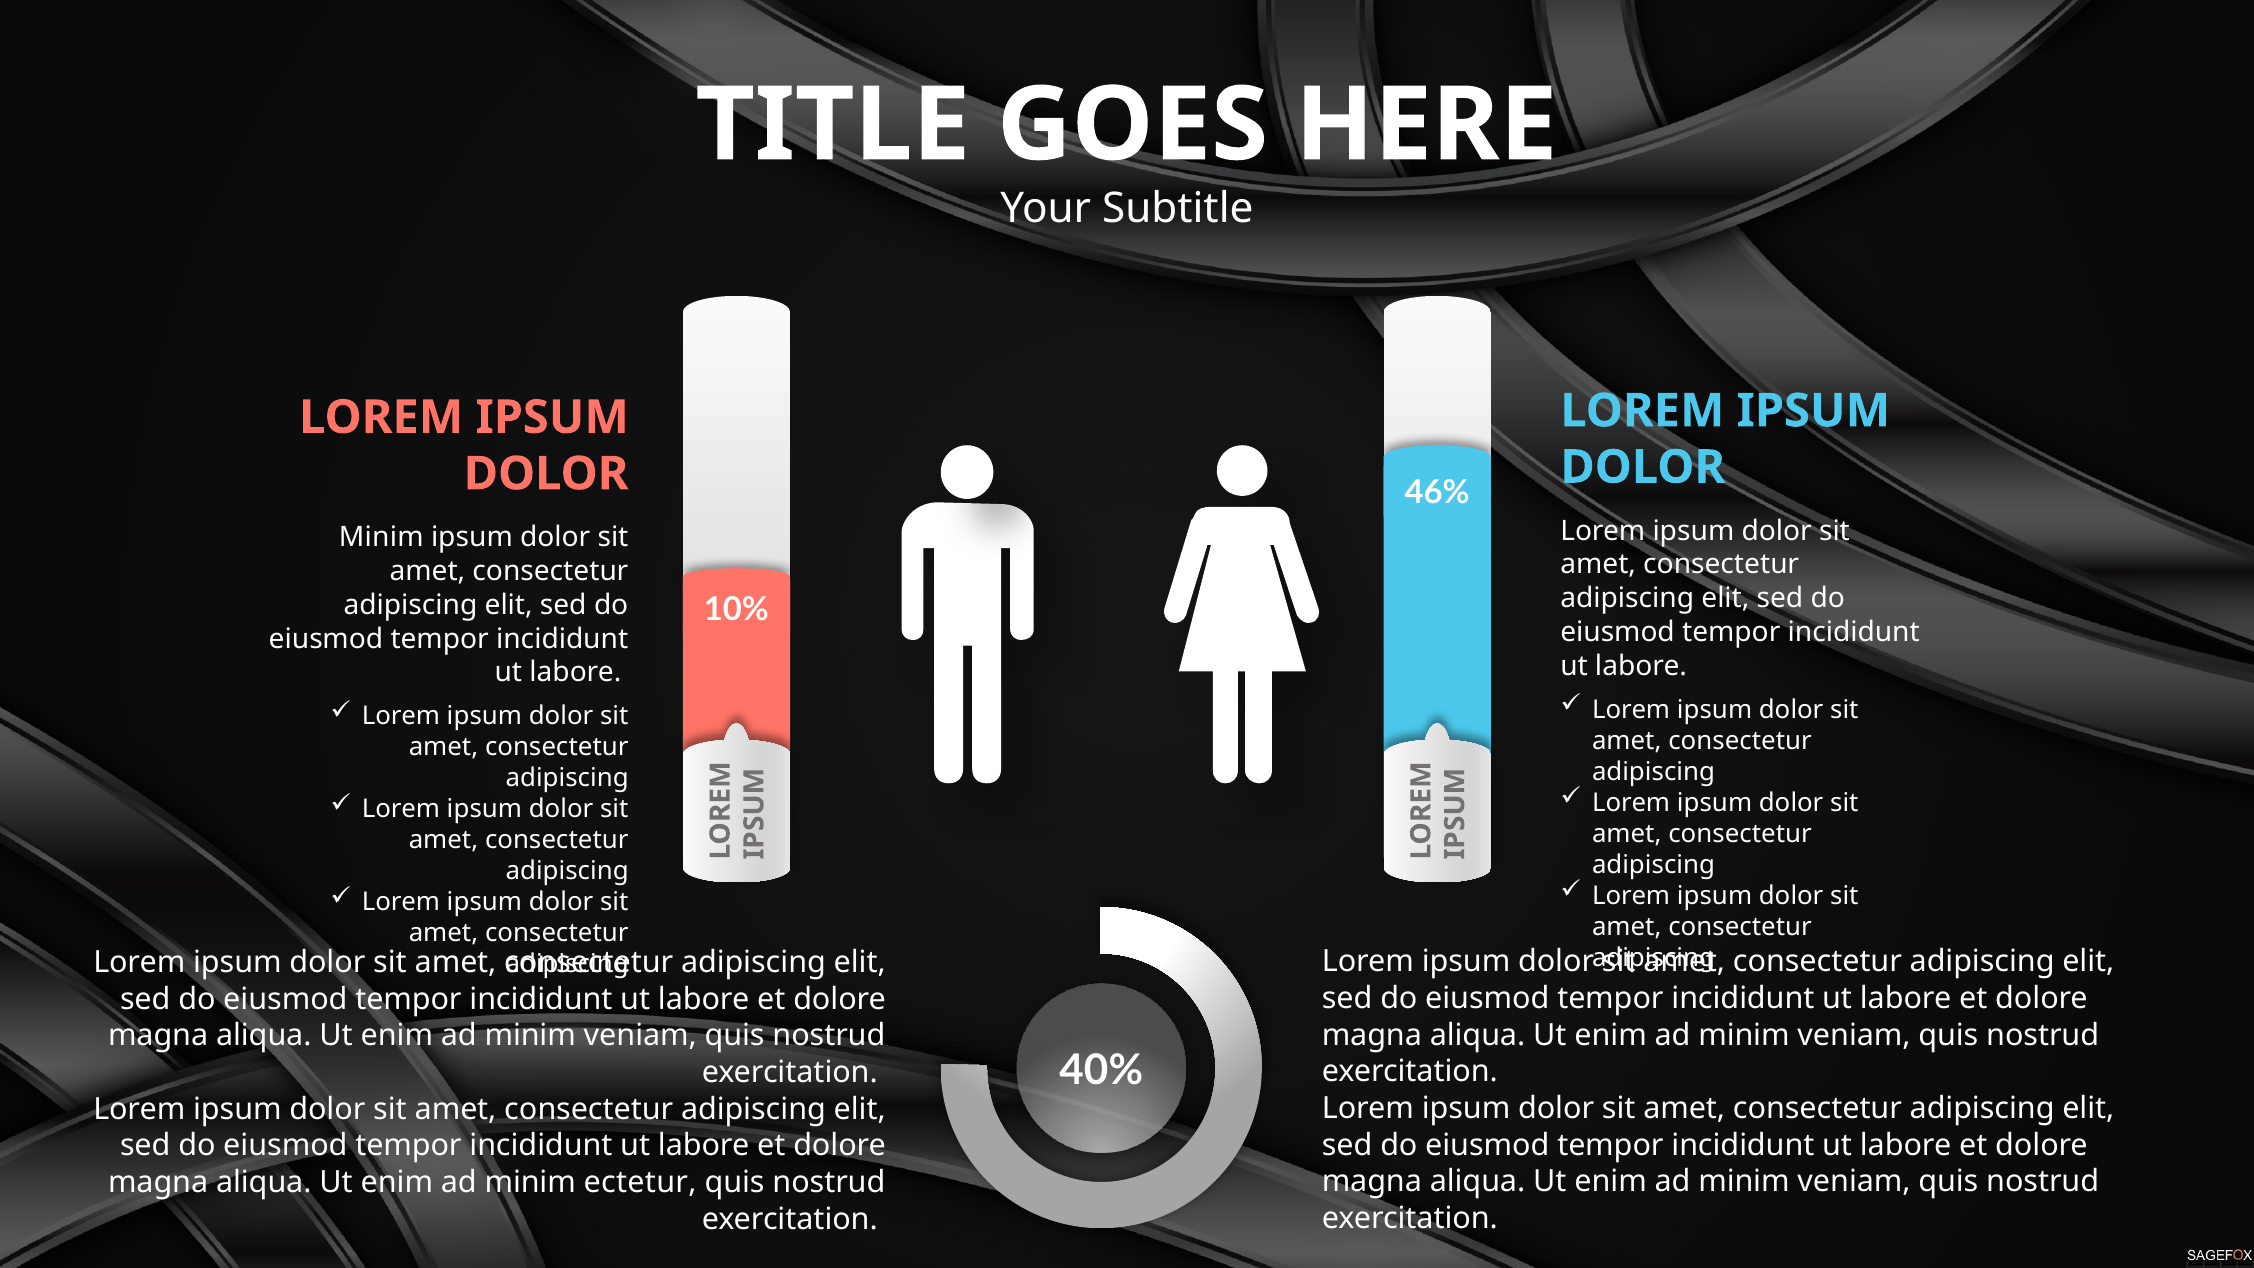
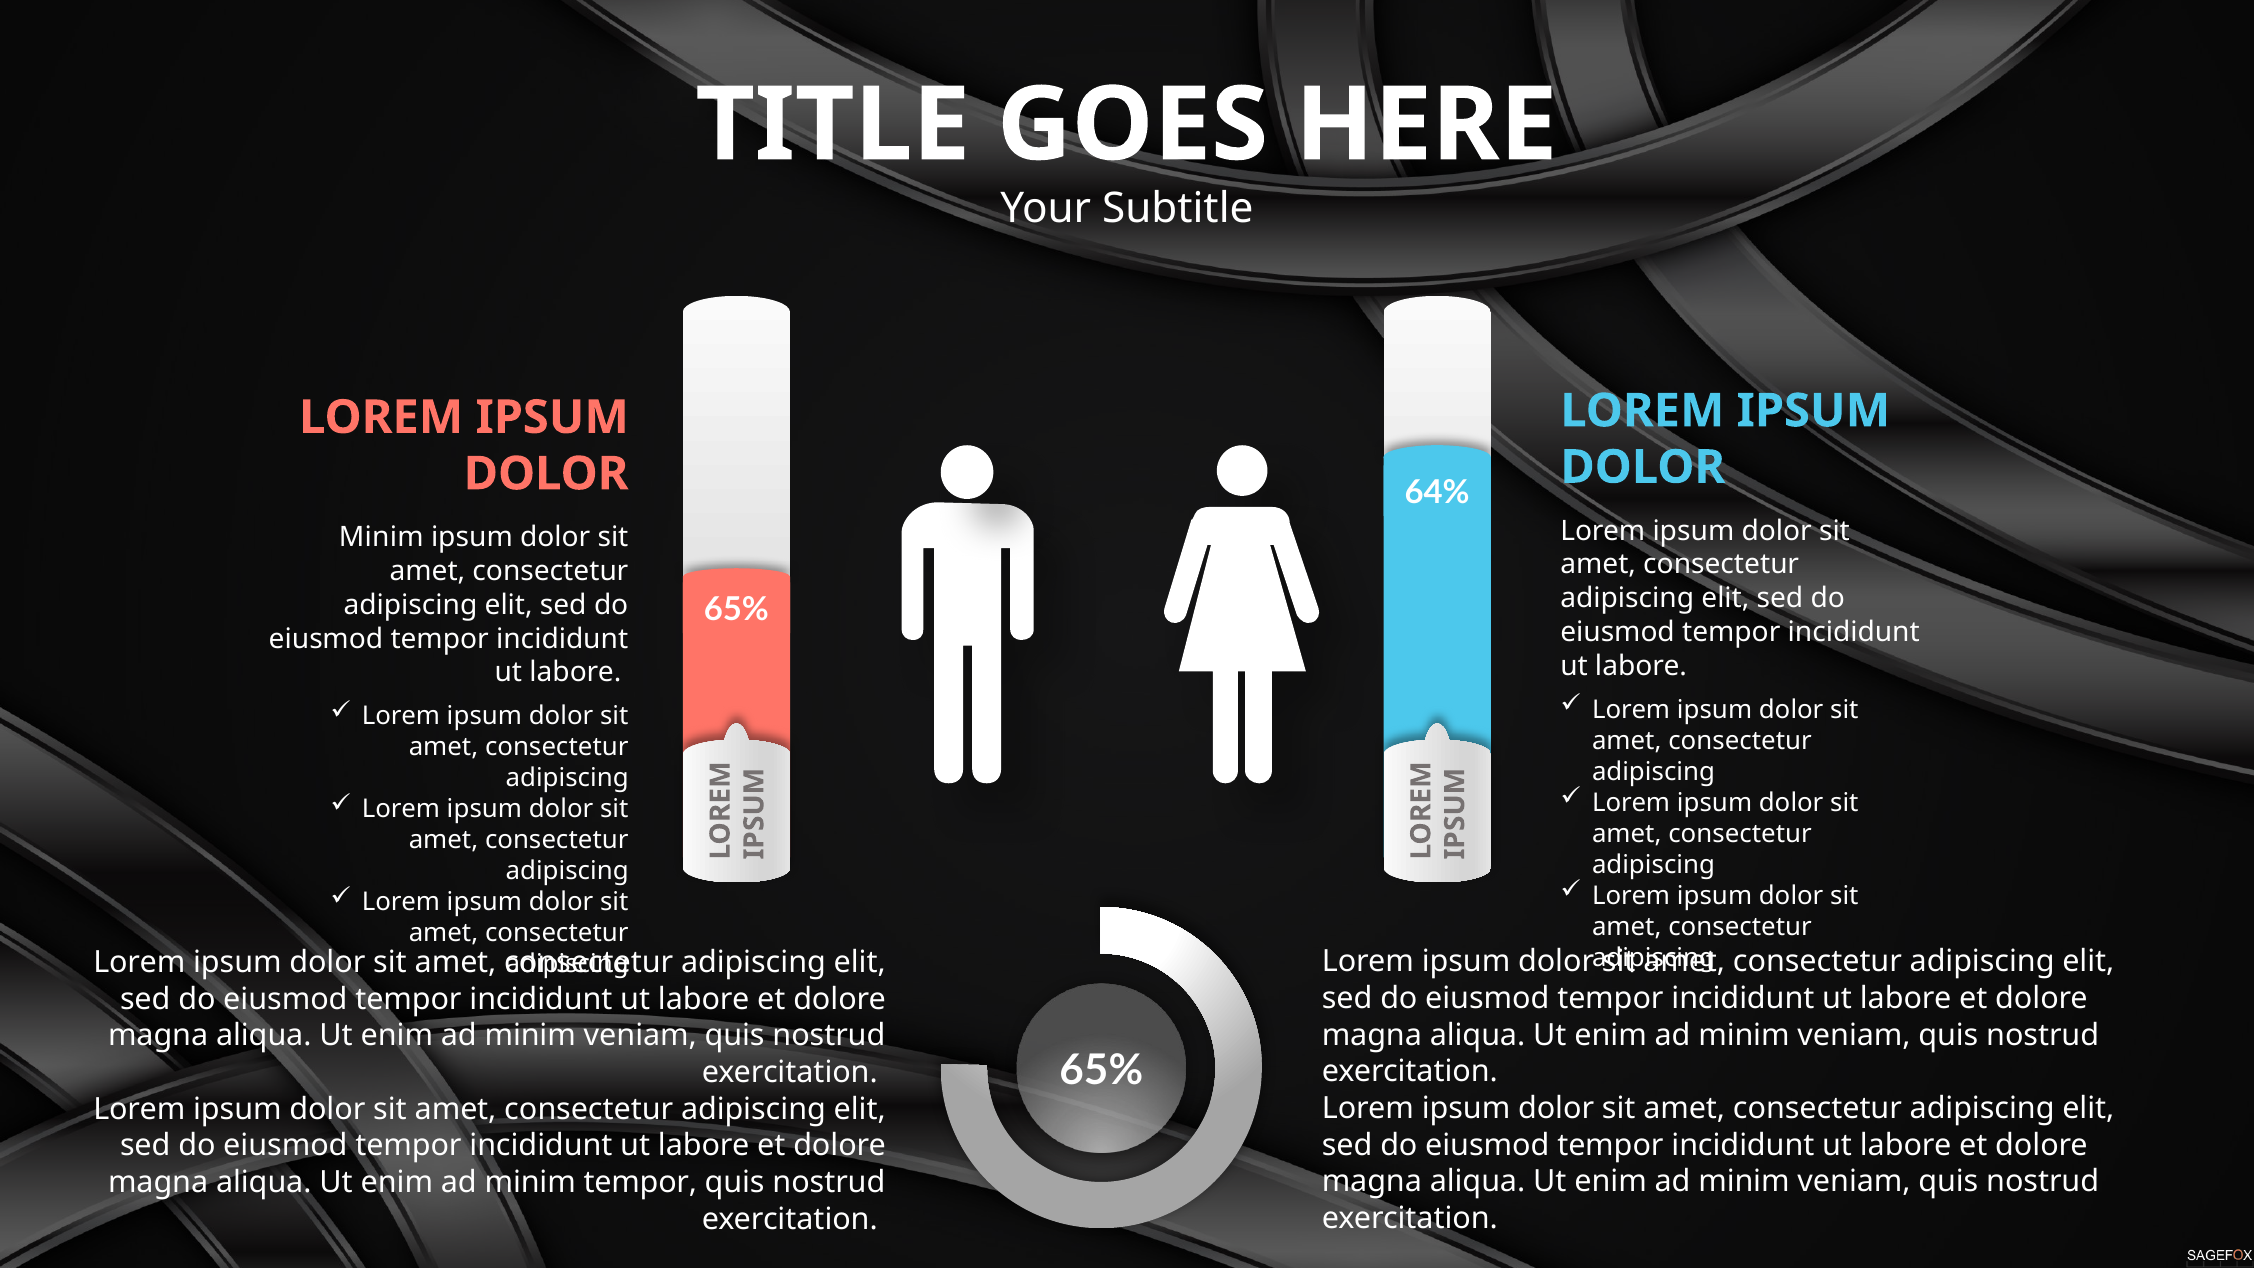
46%: 46% -> 64% (1437, 493)
10%: 10% -> 65% (736, 610)
40%: 40% -> 65% (1101, 1070)
minim ectetur: ectetur -> tempor (640, 1182)
